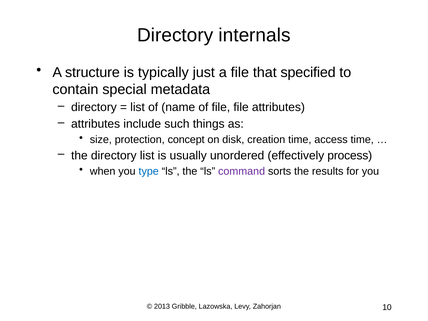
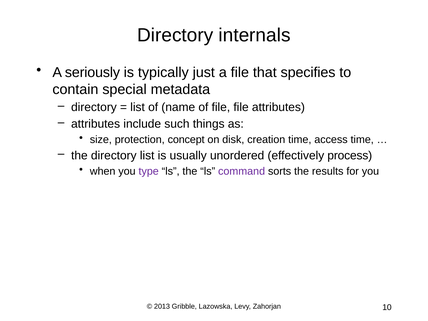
structure: structure -> seriously (92, 72)
specified: specified -> specifies (308, 72)
type colour: blue -> purple (149, 171)
